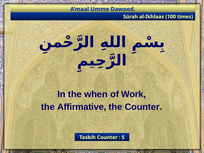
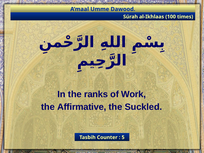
when: when -> ranks (96, 94)
the Counter: Counter -> Suckled (143, 107)
